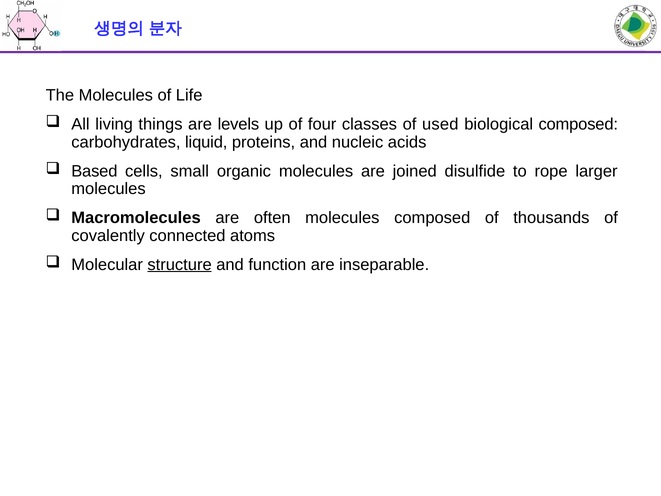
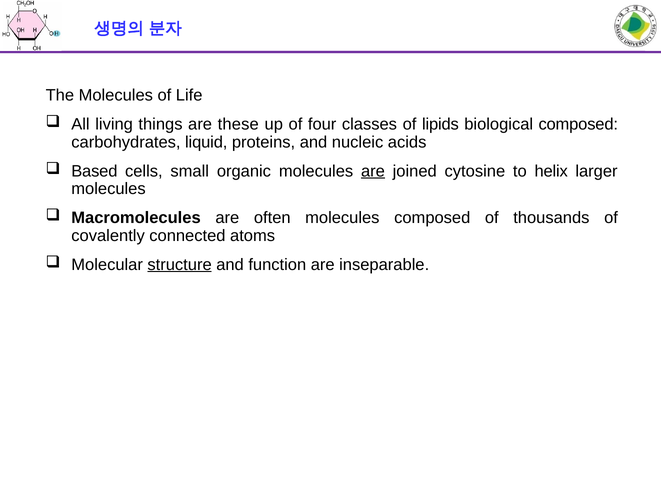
levels: levels -> these (238, 124)
used: used -> lipids (440, 124)
are underline: none -> present (373, 171)
disulfide: disulfide -> cytosine (475, 171)
rope: rope -> helix (551, 171)
